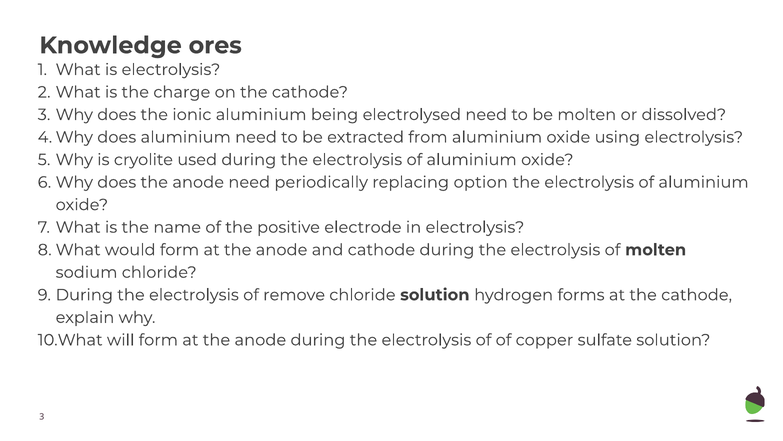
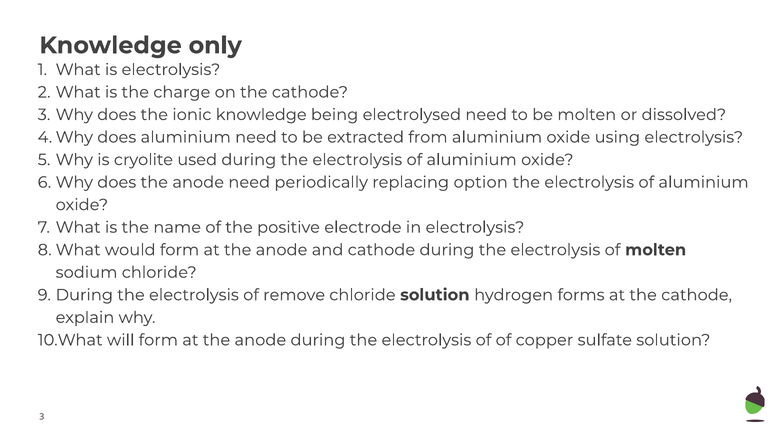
ores: ores -> only (215, 45)
ionic aluminium: aluminium -> knowledge (261, 115)
